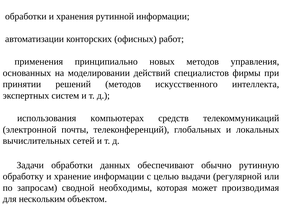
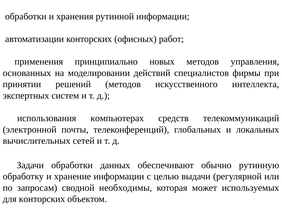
производимая: производимая -> используемых (250, 187)
для нескольким: нескольким -> конторских (42, 199)
